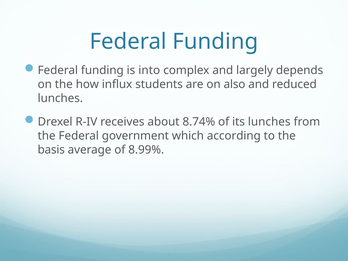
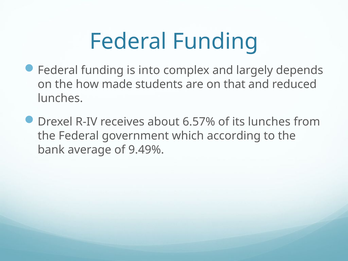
influx: influx -> made (117, 84)
also: also -> that (235, 84)
8.74%: 8.74% -> 6.57% (199, 122)
basis: basis -> bank (51, 150)
8.99%: 8.99% -> 9.49% (146, 150)
